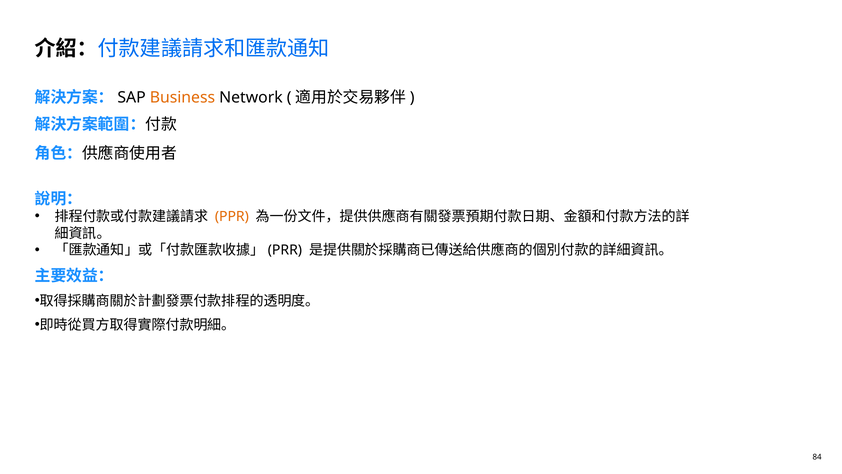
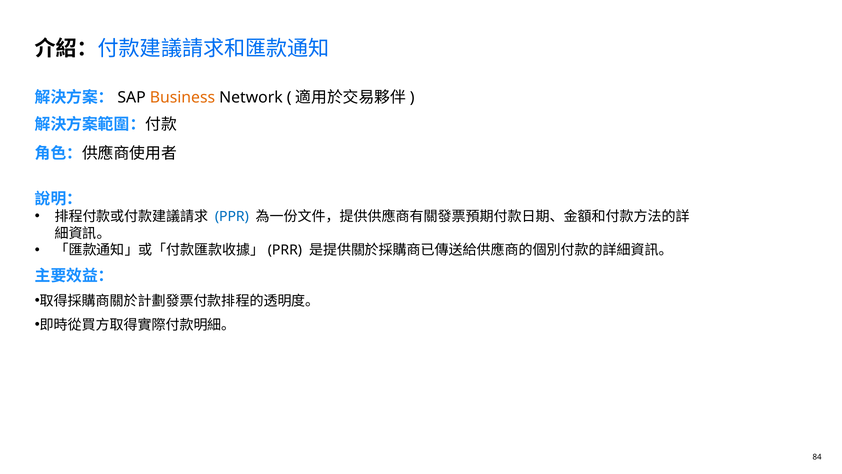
PPR colour: orange -> blue (232, 216)
